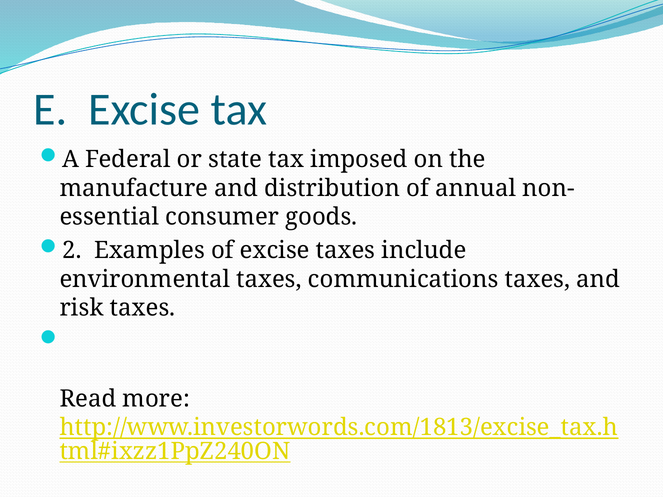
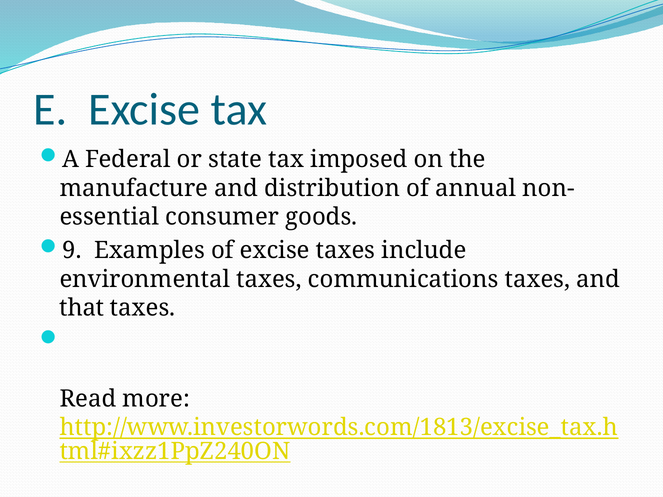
2: 2 -> 9 (72, 251)
risk: risk -> that (82, 308)
